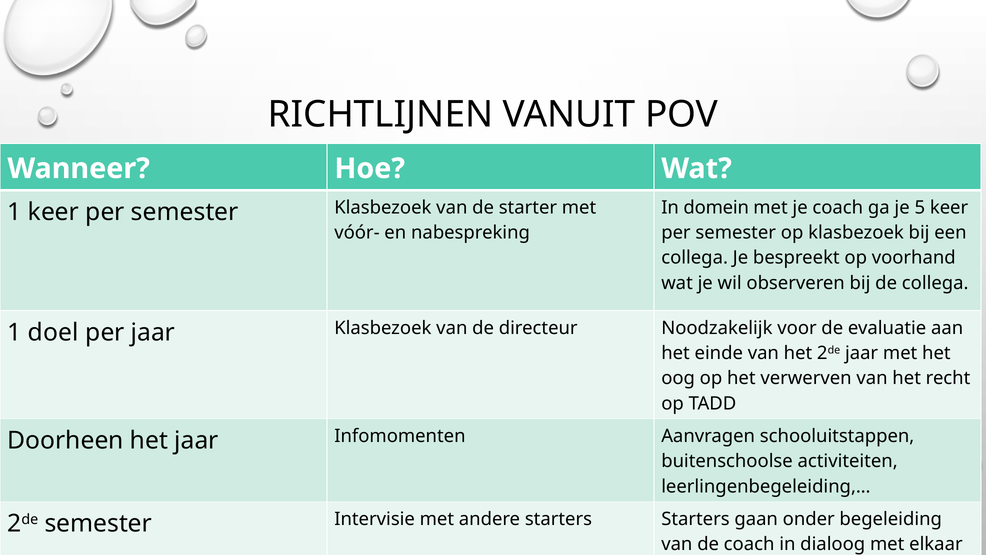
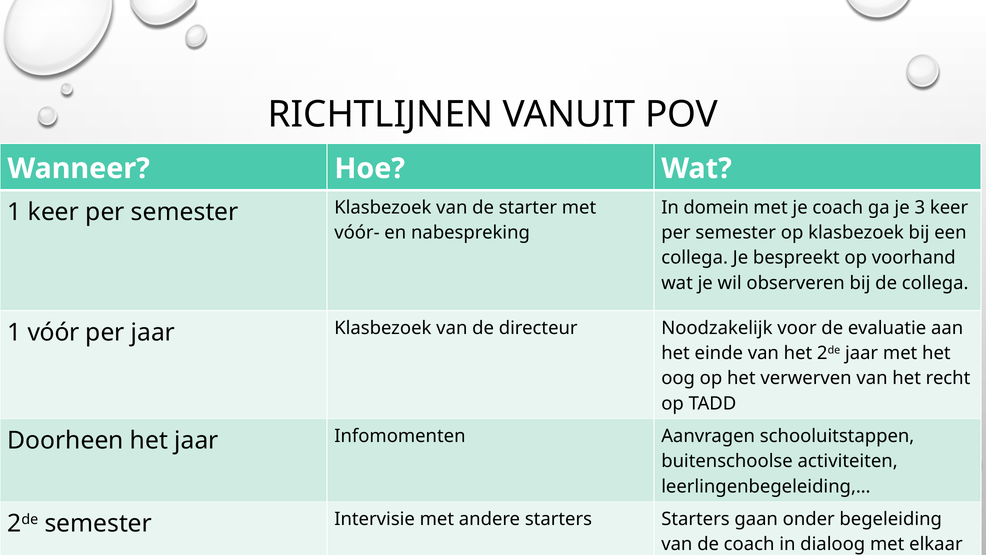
5: 5 -> 3 (920, 207)
doel: doel -> vóór (54, 332)
